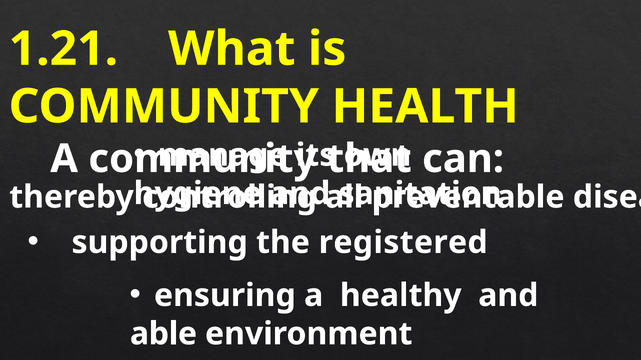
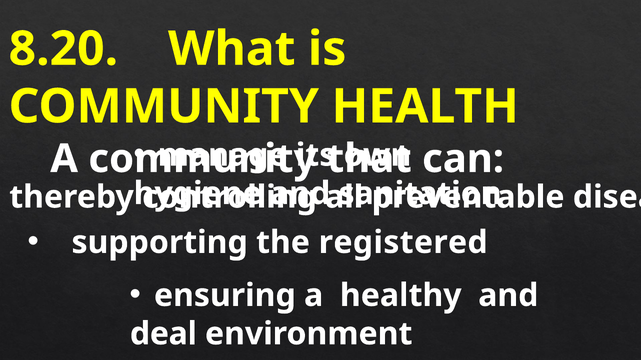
1.21: 1.21 -> 8.20 (63, 49)
able: able -> deal (163, 334)
